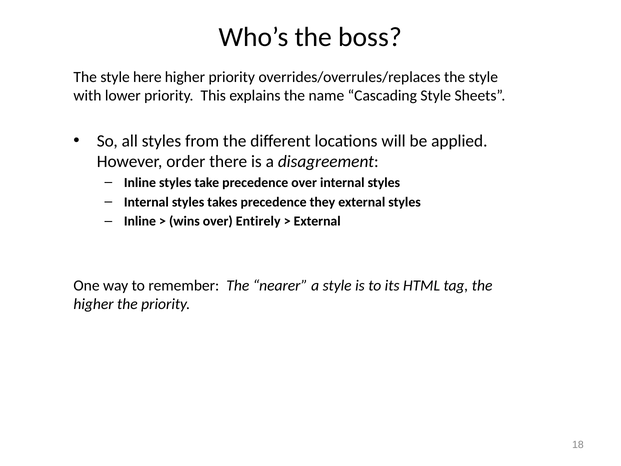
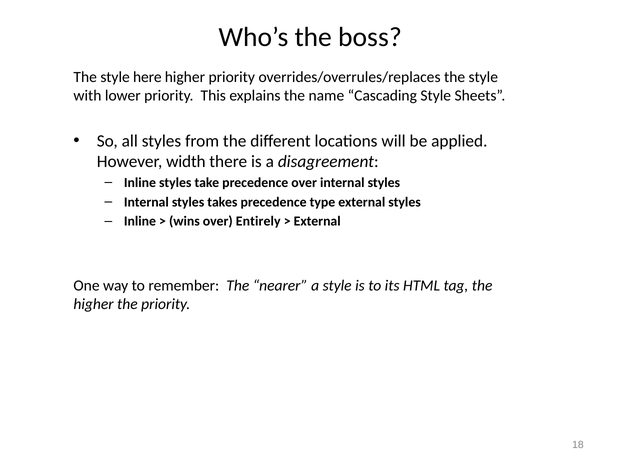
order: order -> width (186, 161)
they: they -> type (322, 202)
